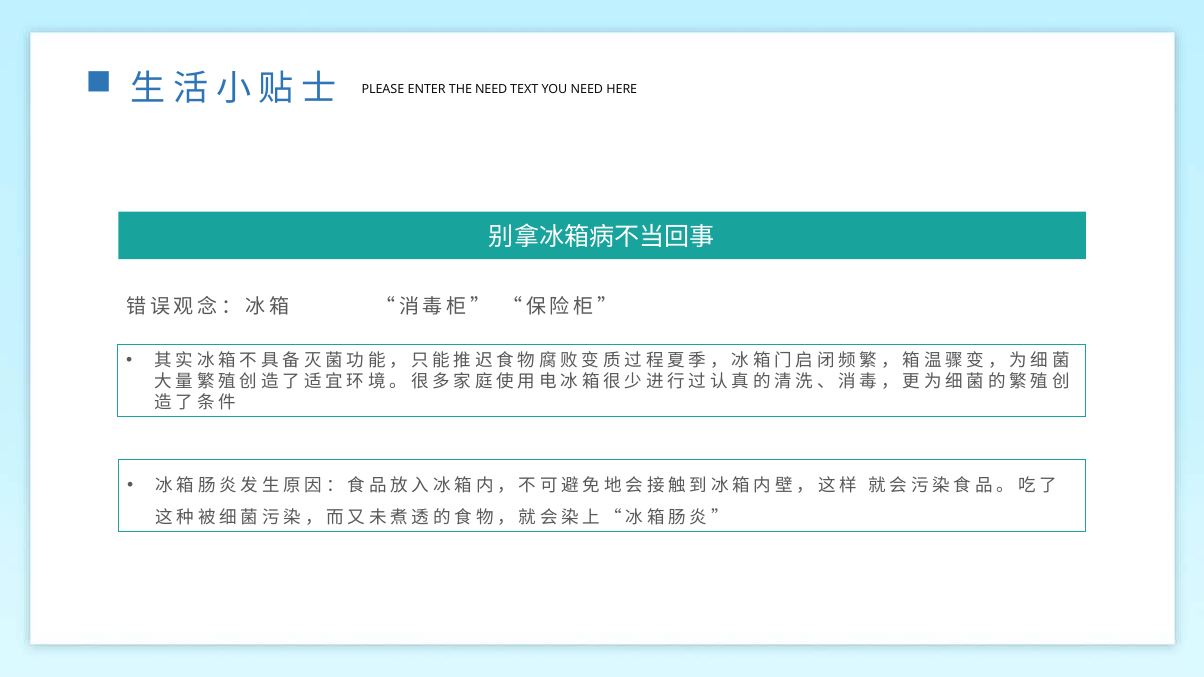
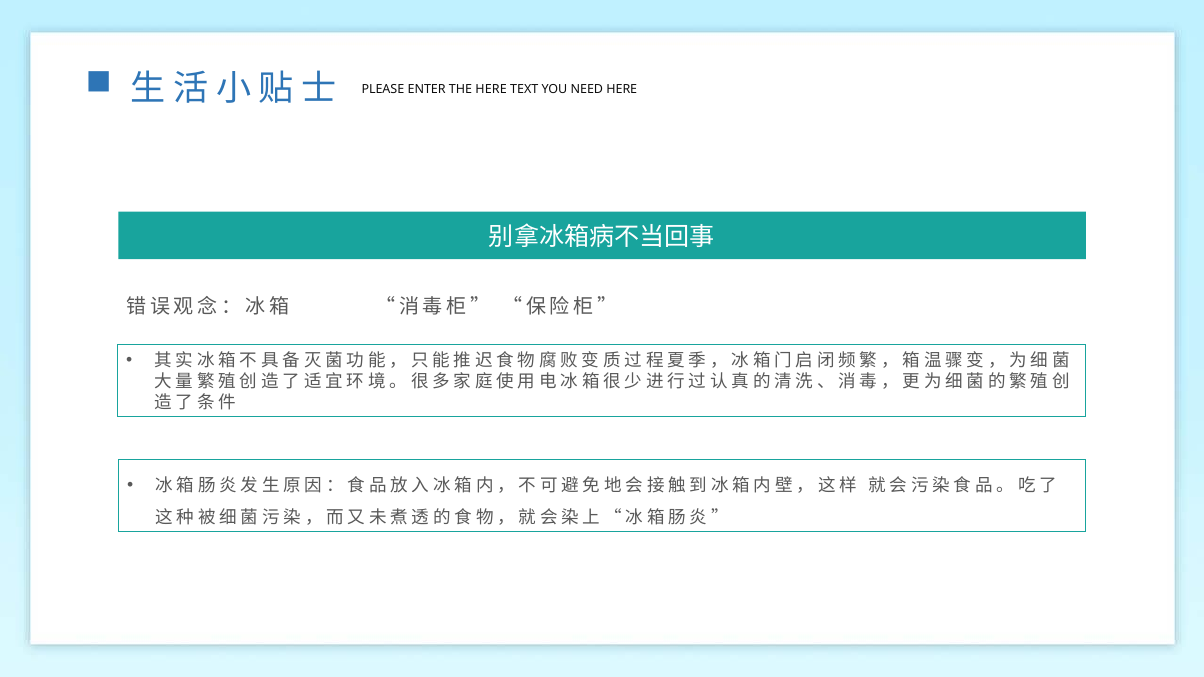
THE NEED: NEED -> HERE (491, 90)
